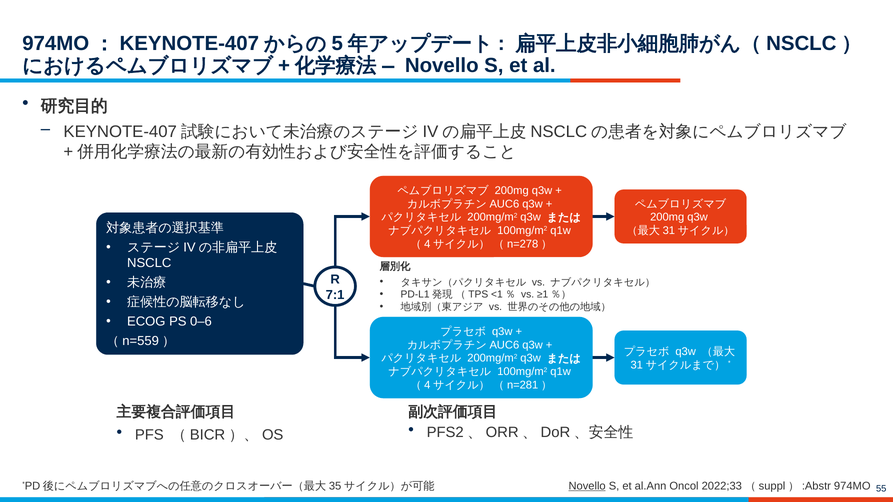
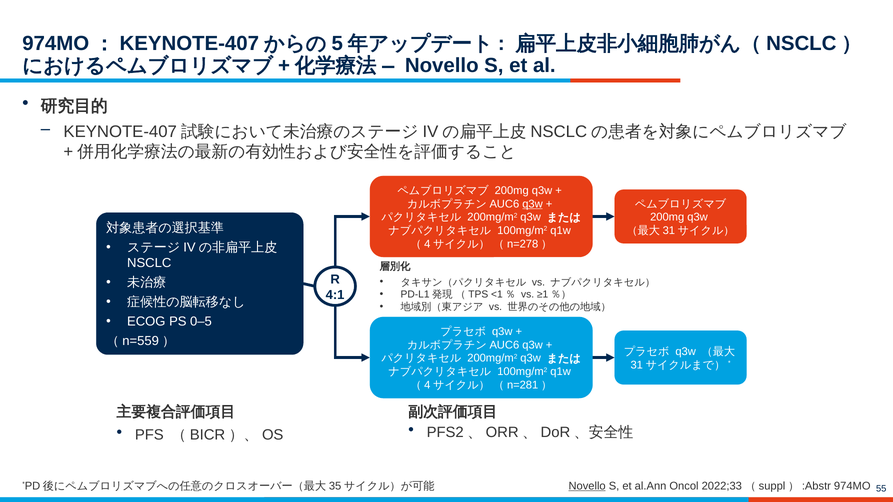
q3w underline: none -> present (533, 204)
7:1: 7:1 -> 4:1 (335, 295)
0–6: 0–6 -> 0–5 (201, 322)
